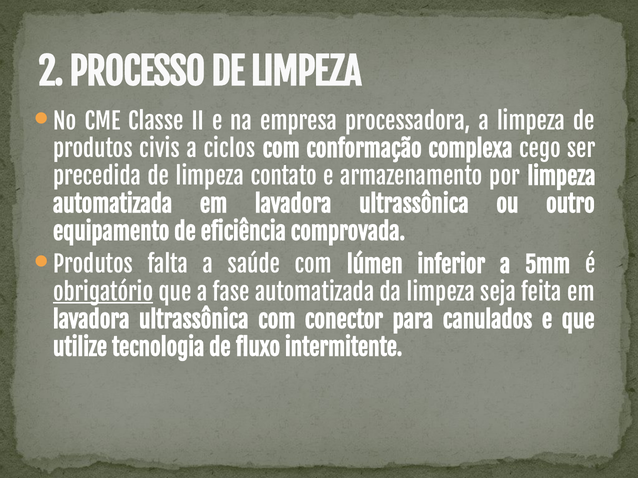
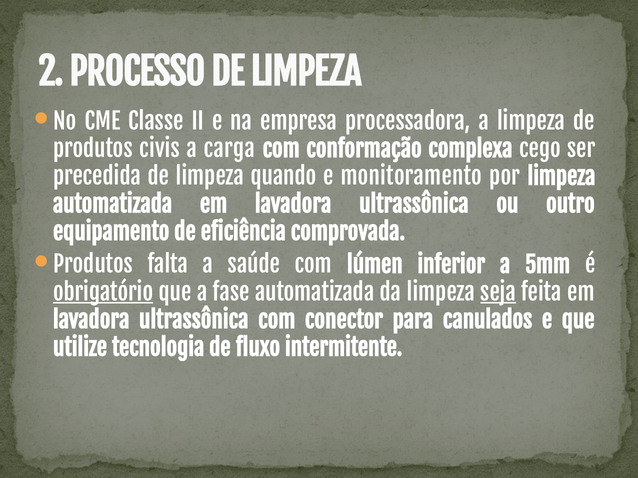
ciclos: ciclos -> carga (229, 150)
contato: contato -> quando (284, 177)
armazenamento: armazenamento -> monitoramento (411, 177)
seja underline: none -> present (498, 293)
